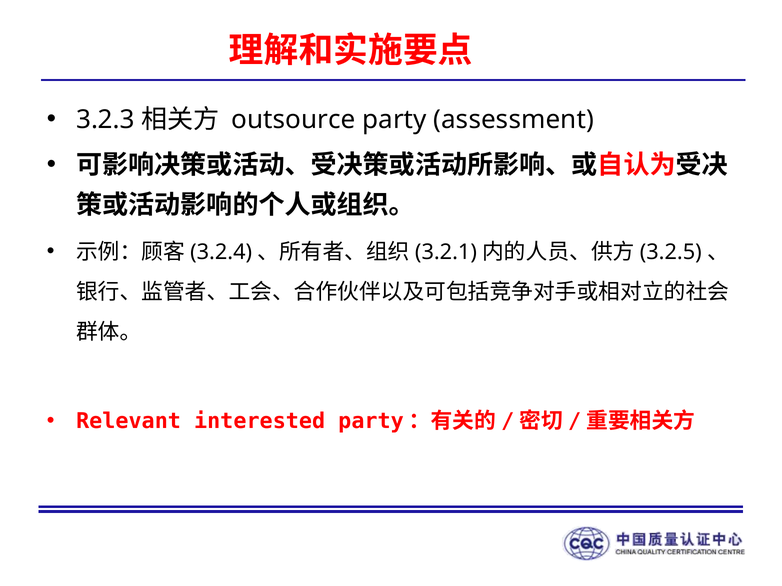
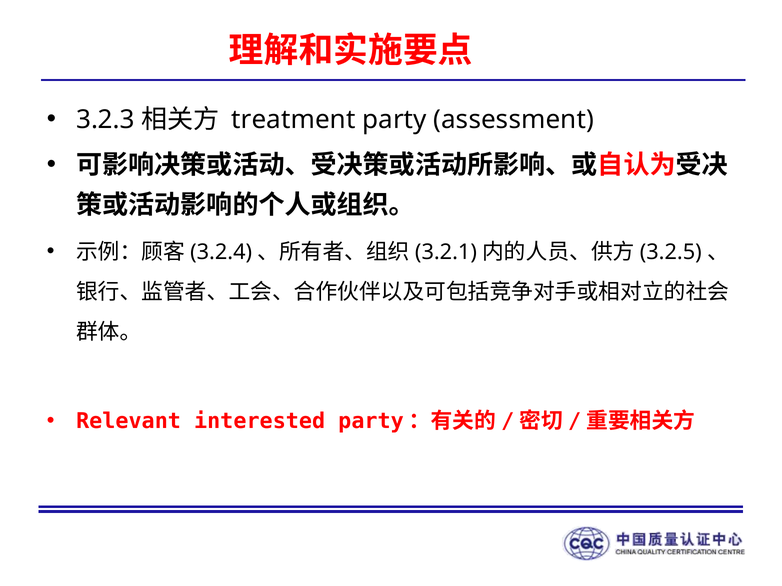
outsource: outsource -> treatment (293, 120)
